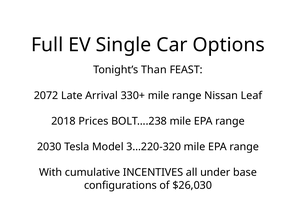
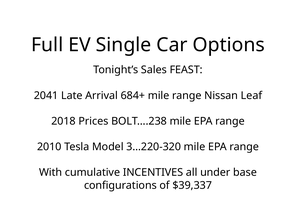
Than: Than -> Sales (154, 70)
2072: 2072 -> 2041 (46, 95)
330+: 330+ -> 684+ (133, 95)
2030: 2030 -> 2010 (49, 147)
$26,030: $26,030 -> $39,337 (192, 185)
